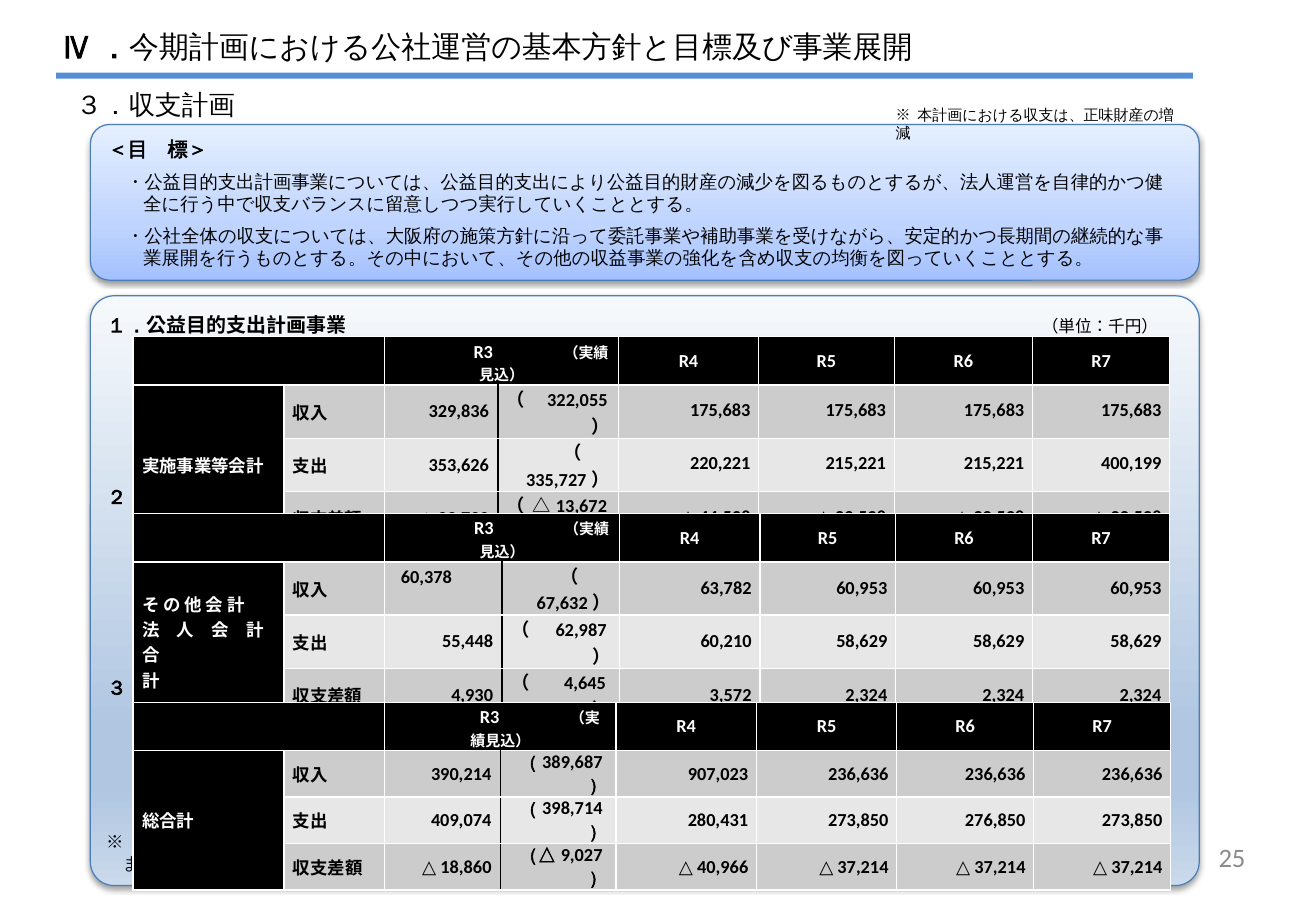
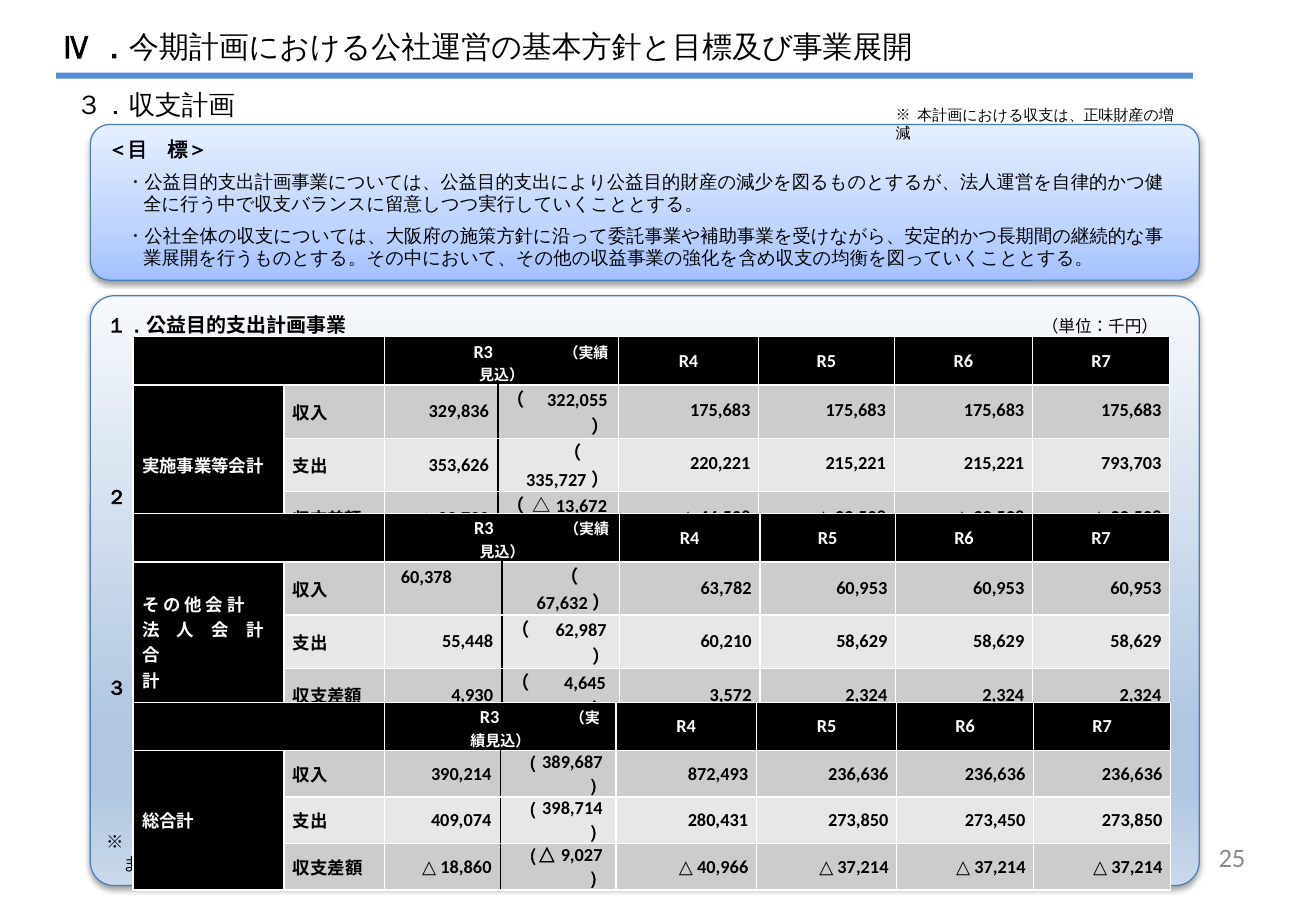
400,199: 400,199 -> 793,703 (1131, 464)
907,023: 907,023 -> 872,493 (718, 774)
276,850: 276,850 -> 273,450 (995, 820)
